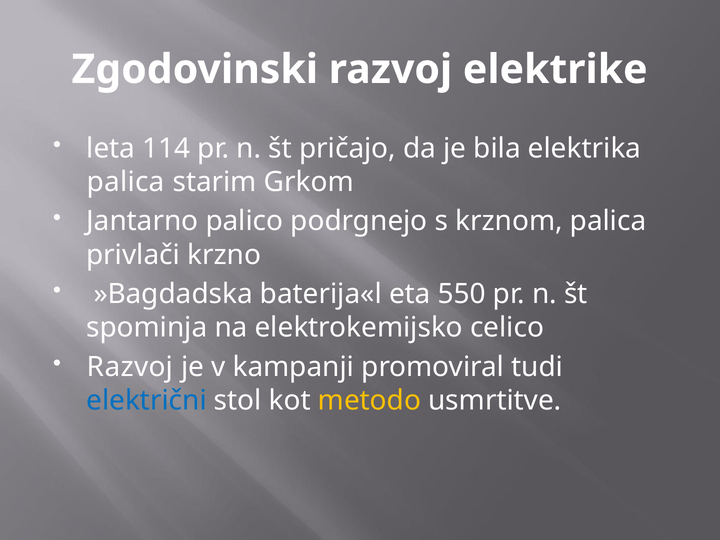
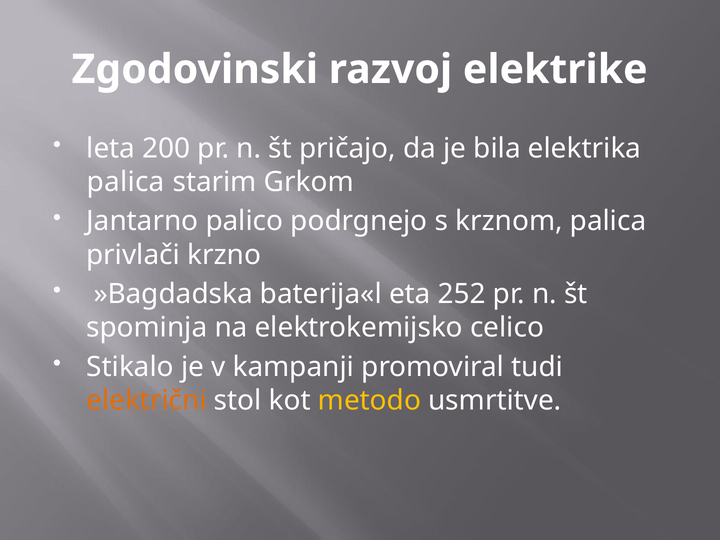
114: 114 -> 200 (166, 148)
550: 550 -> 252 (462, 294)
Razvoj: Razvoj -> Stikalo (130, 367)
električni colour: blue -> orange (147, 401)
